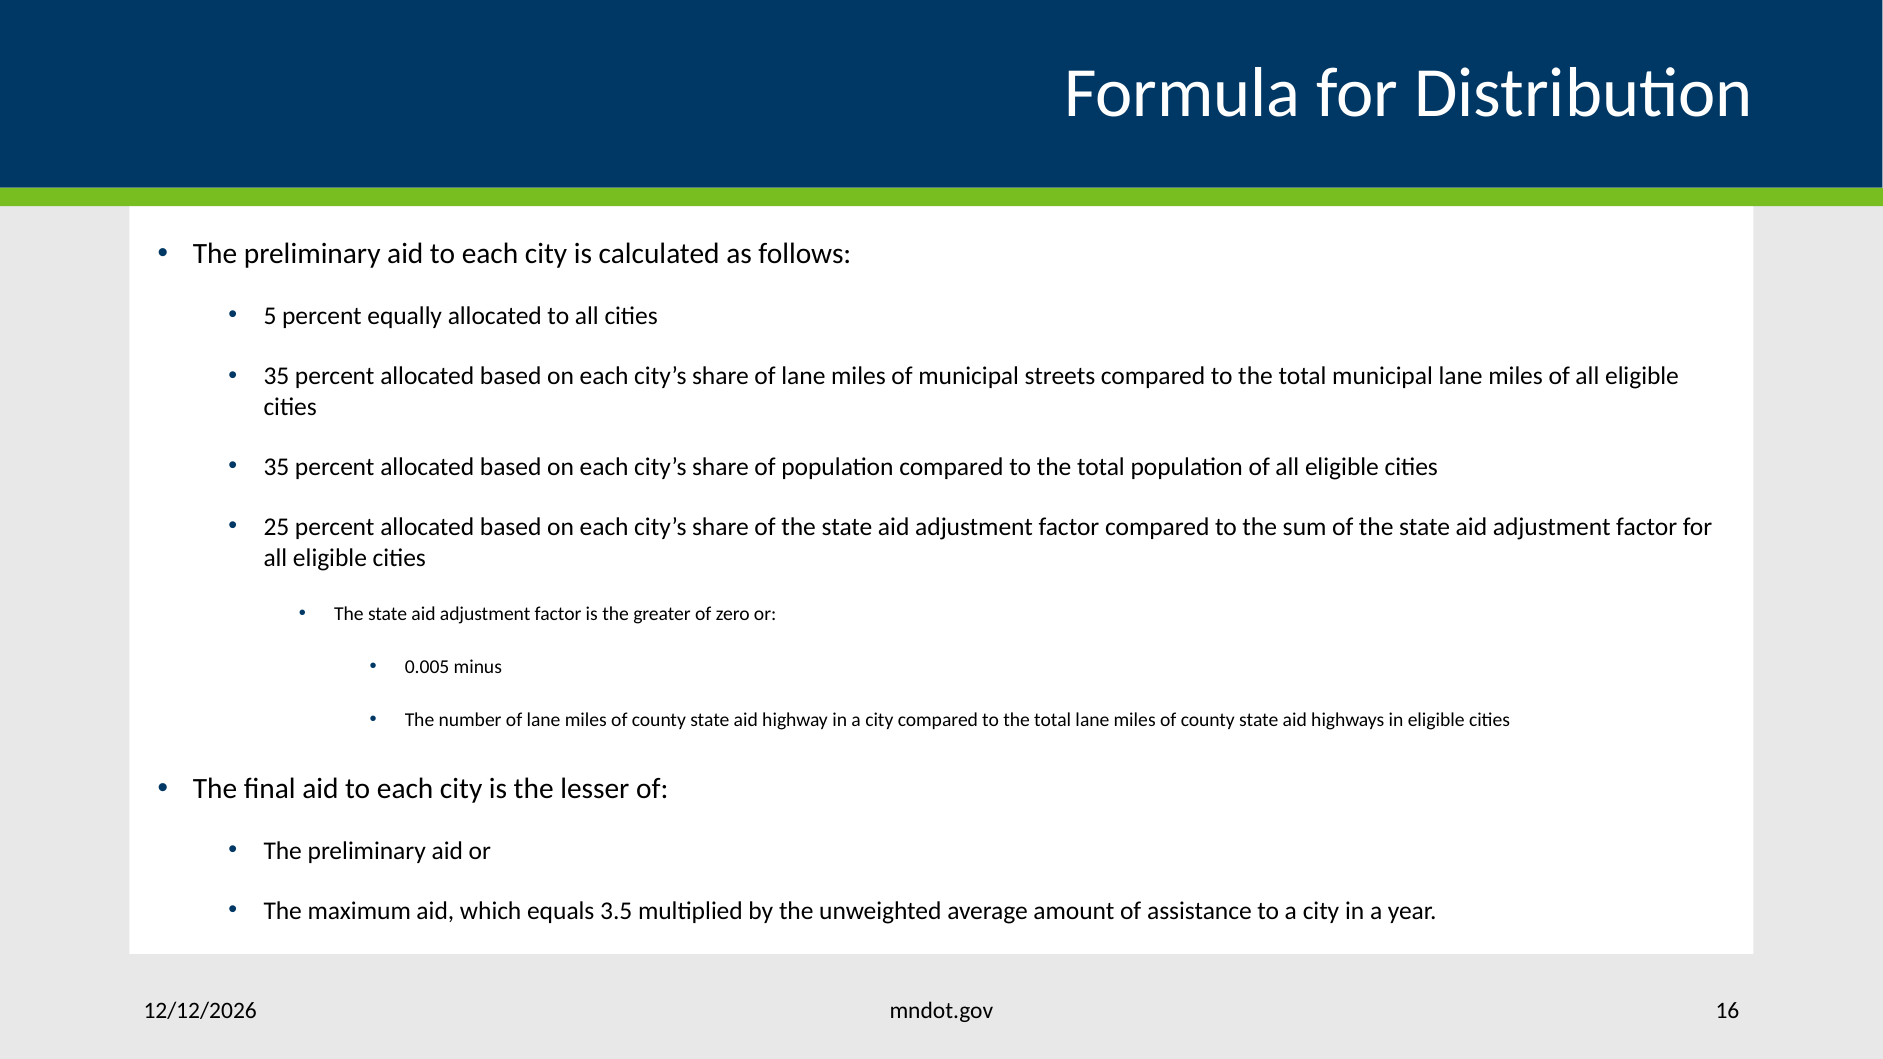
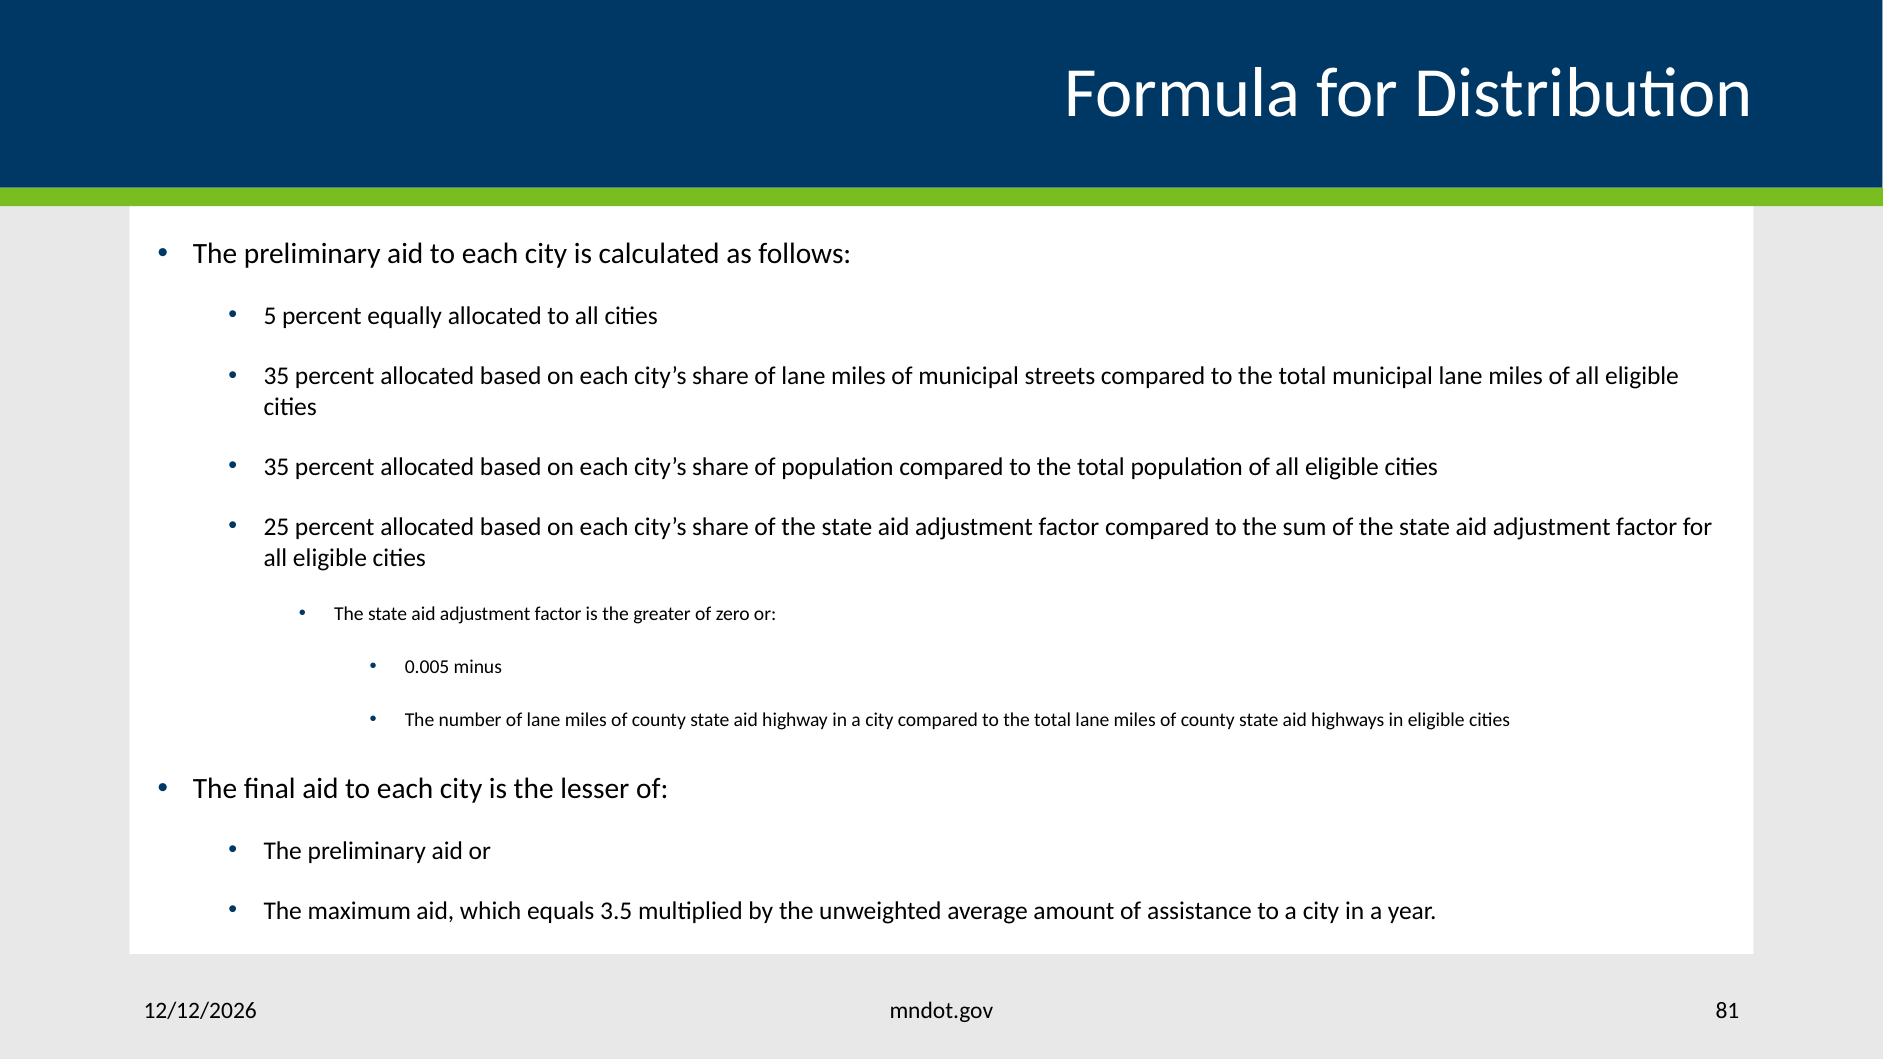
16: 16 -> 81 (1727, 1011)
